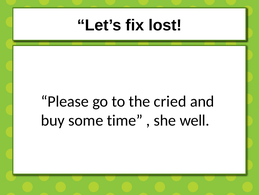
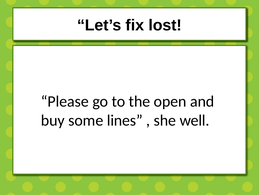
cried: cried -> open (170, 101)
time: time -> lines (125, 120)
